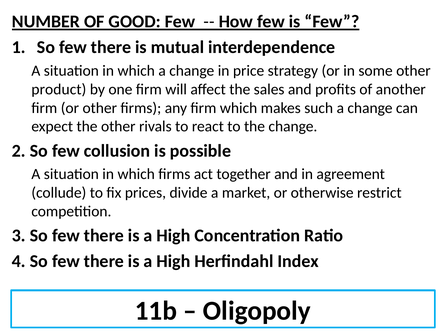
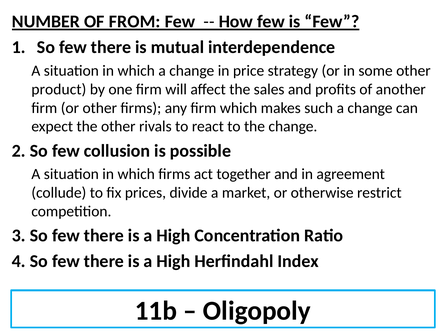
GOOD: GOOD -> FROM (135, 22)
